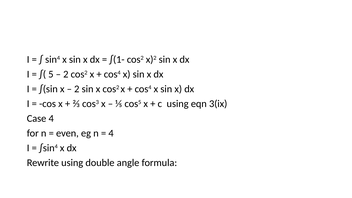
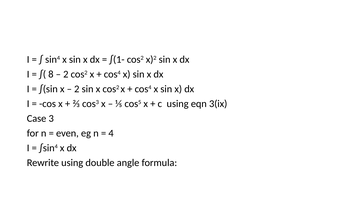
5: 5 -> 8 (51, 74)
Case 4: 4 -> 3 (51, 118)
